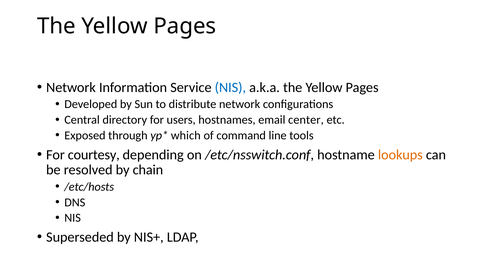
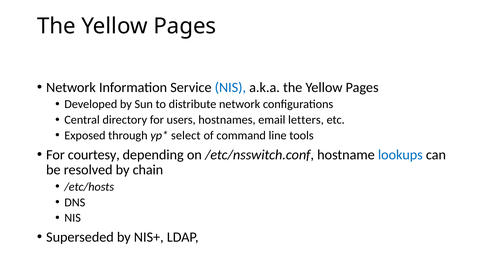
center: center -> letters (306, 120)
which: which -> select (186, 136)
lookups colour: orange -> blue (400, 155)
